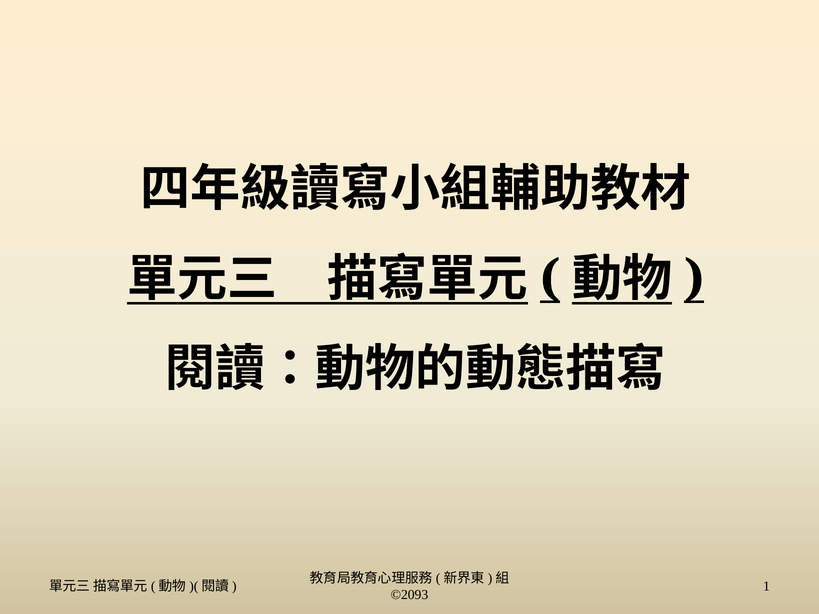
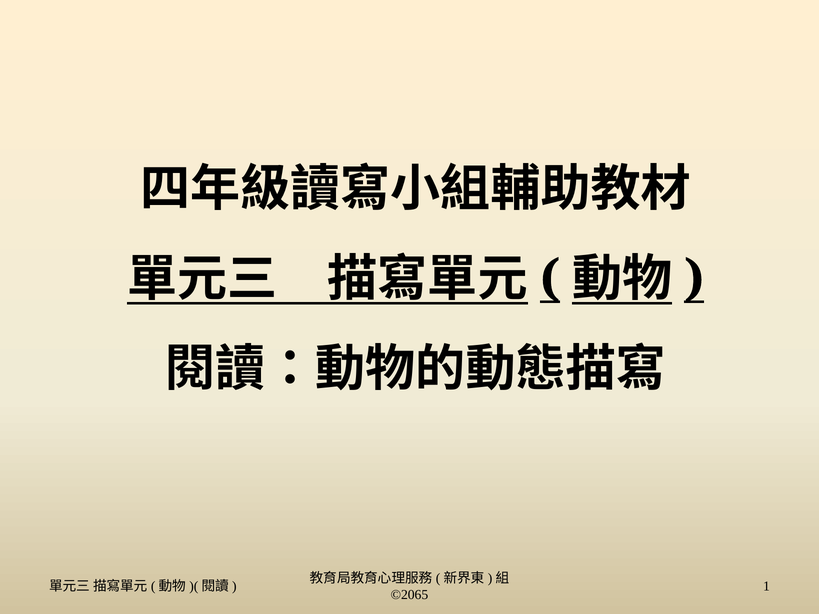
©2093: ©2093 -> ©2065 (409, 595)
